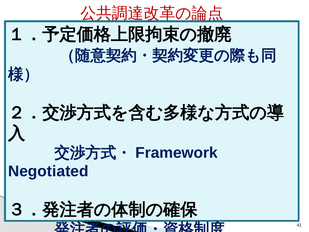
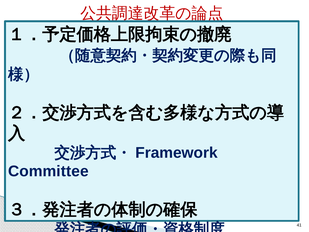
Negotiated: Negotiated -> Committee (48, 171)
